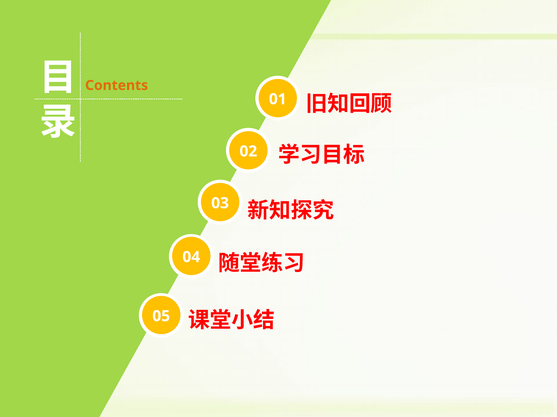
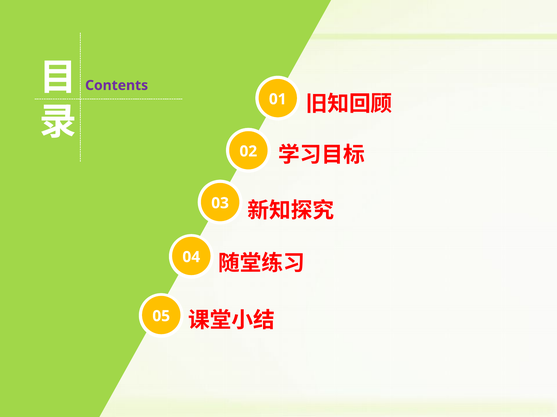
Contents colour: orange -> purple (117, 86)
